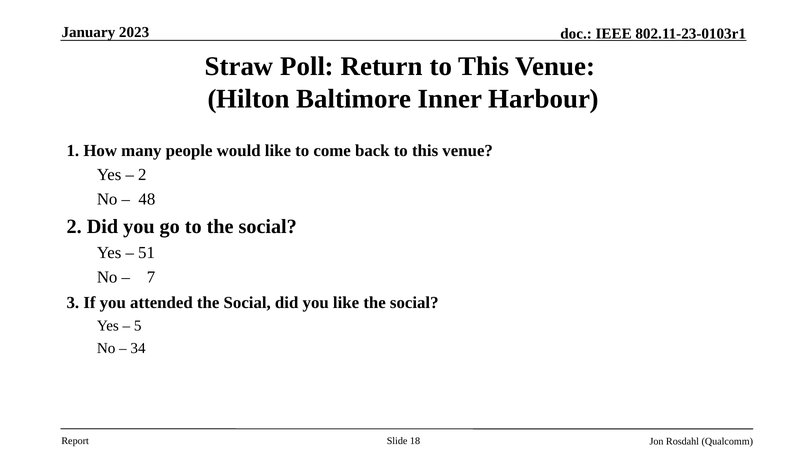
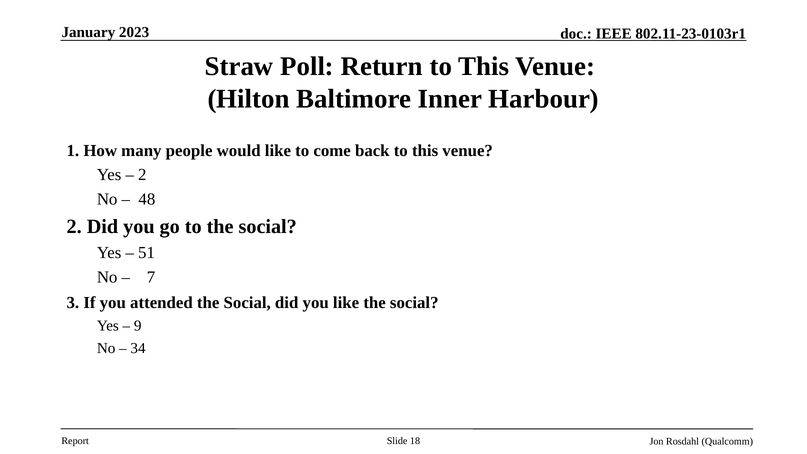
5: 5 -> 9 (138, 326)
